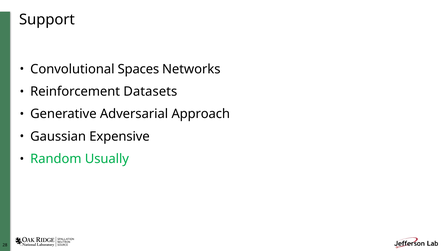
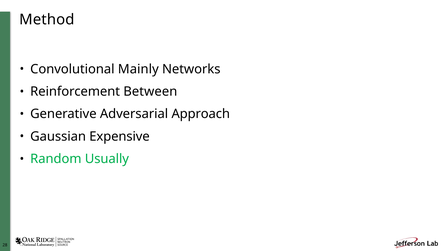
Support: Support -> Method (47, 20)
Spaces: Spaces -> Mainly (138, 69)
Datasets: Datasets -> Between (150, 91)
